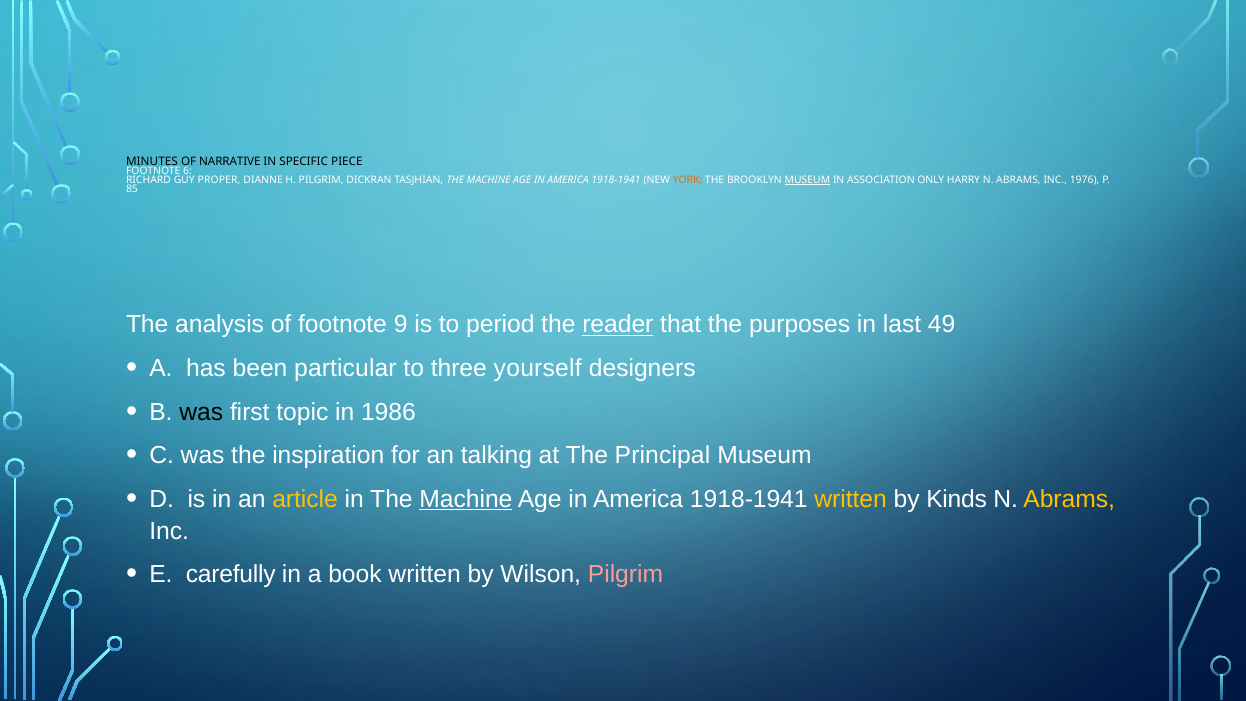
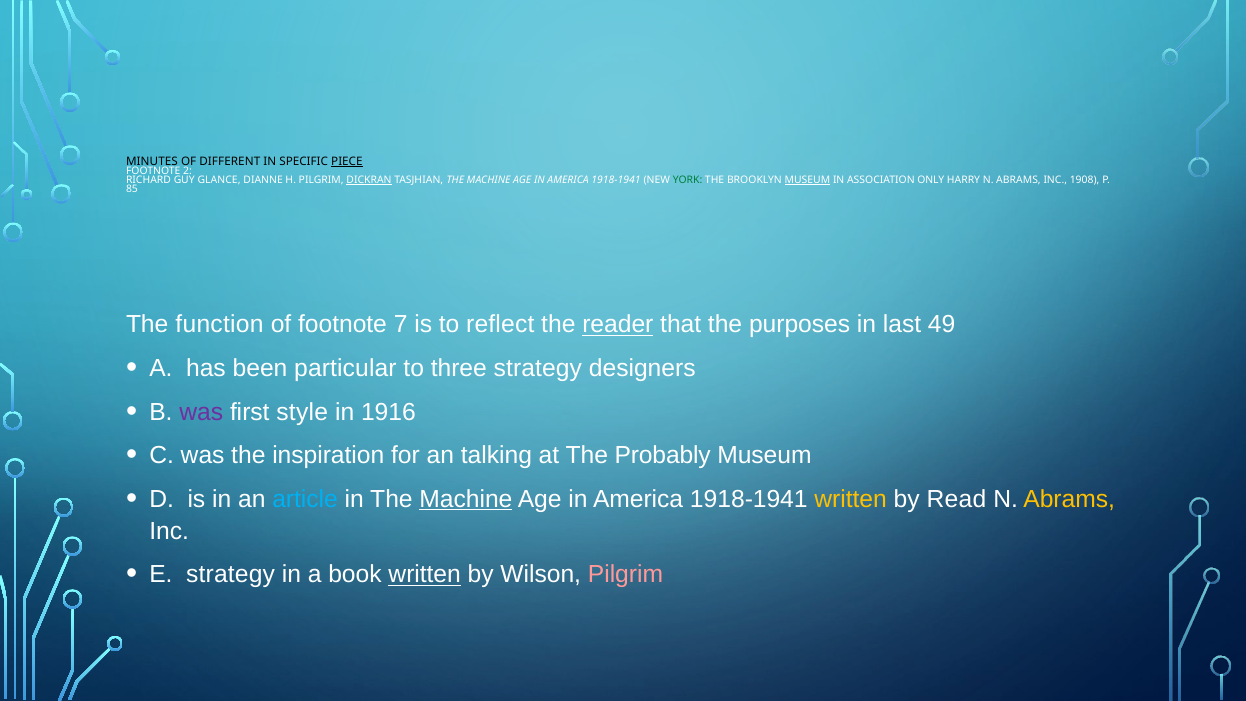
NARRATIVE: NARRATIVE -> DIFFERENT (230, 161)
PIECE underline: none -> present (347, 161)
6: 6 -> 2 (187, 171)
PROPER: PROPER -> GLANCE (219, 180)
DICKRAN underline: none -> present (369, 180)
YORK colour: orange -> green (688, 180)
1976: 1976 -> 1908 (1085, 180)
analysis: analysis -> function (219, 325)
9: 9 -> 7 (401, 325)
period: period -> reflect (500, 325)
three yourself: yourself -> strategy (538, 368)
was colour: black -> purple (201, 412)
topic: topic -> style (302, 412)
1986: 1986 -> 1916 (388, 412)
Principal: Principal -> Probably (663, 455)
article colour: yellow -> light blue (305, 499)
Kinds: Kinds -> Read (956, 499)
E carefully: carefully -> strategy (231, 575)
written underline: none -> present (425, 575)
